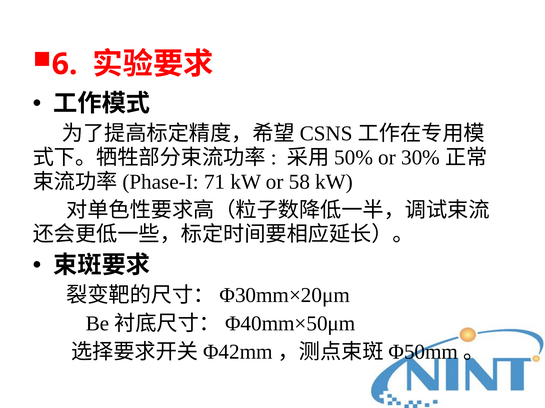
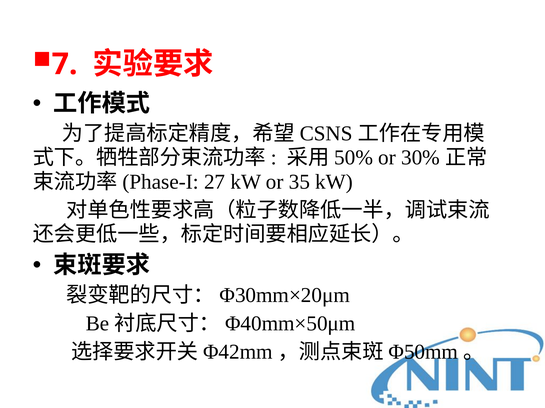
6: 6 -> 7 (65, 64)
71: 71 -> 27 (215, 182)
58: 58 -> 35 (299, 182)
